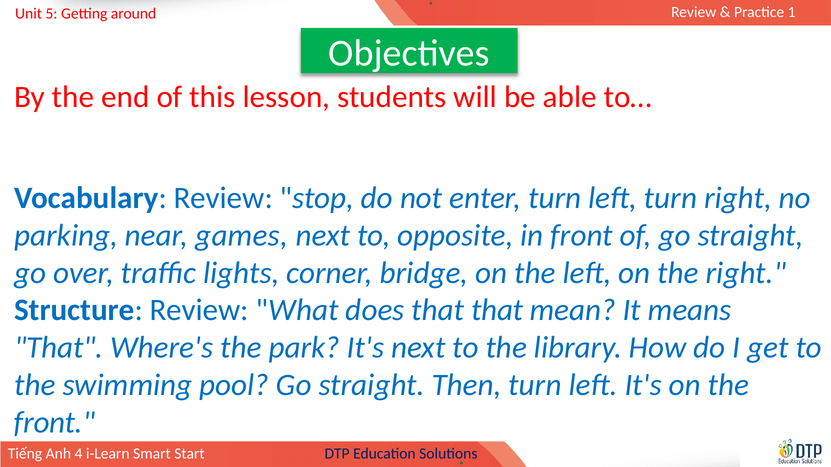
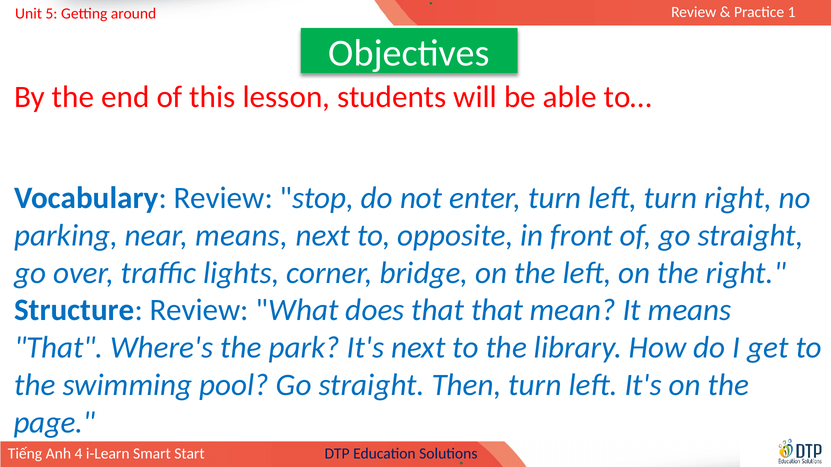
near games: games -> means (242, 236)
front: front -> page (54, 423)
